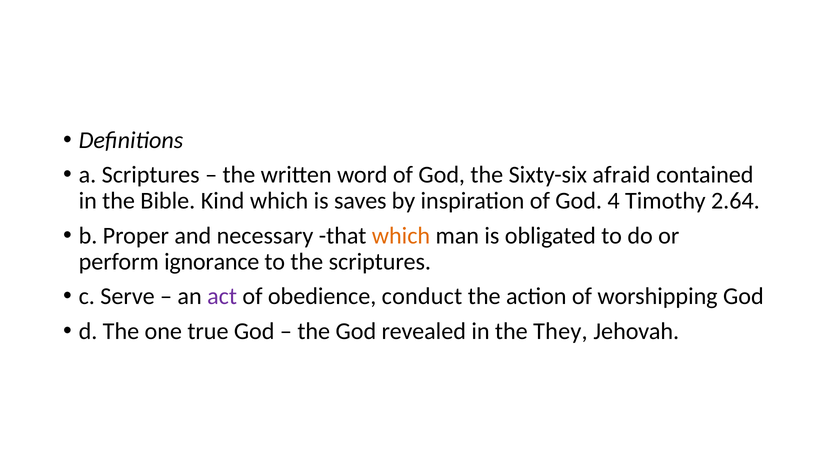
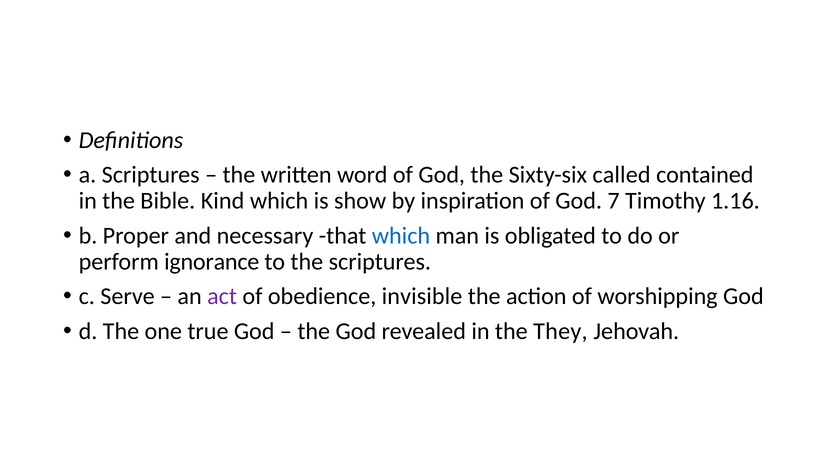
afraid: afraid -> called (622, 175)
saves: saves -> show (360, 201)
4: 4 -> 7 (614, 201)
2.64: 2.64 -> 1.16 (735, 201)
which colour: orange -> blue (401, 236)
conduct: conduct -> invisible (422, 296)
